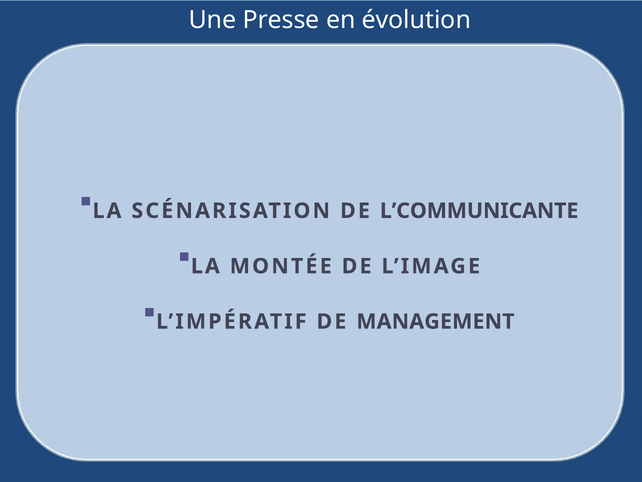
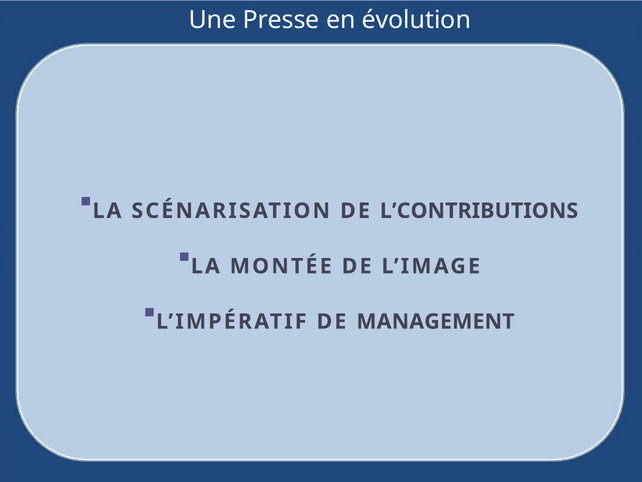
L’COMMUNICANTE: L’COMMUNICANTE -> L’CONTRIBUTIONS (479, 211)
